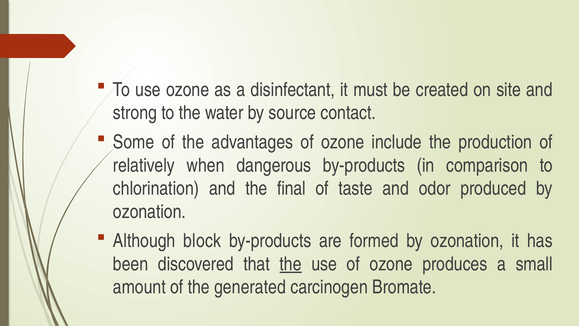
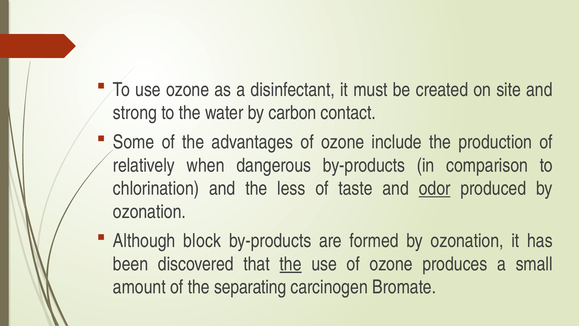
source: source -> carbon (292, 113)
final: final -> less (291, 188)
odor underline: none -> present (435, 188)
generated: generated -> separating (250, 287)
